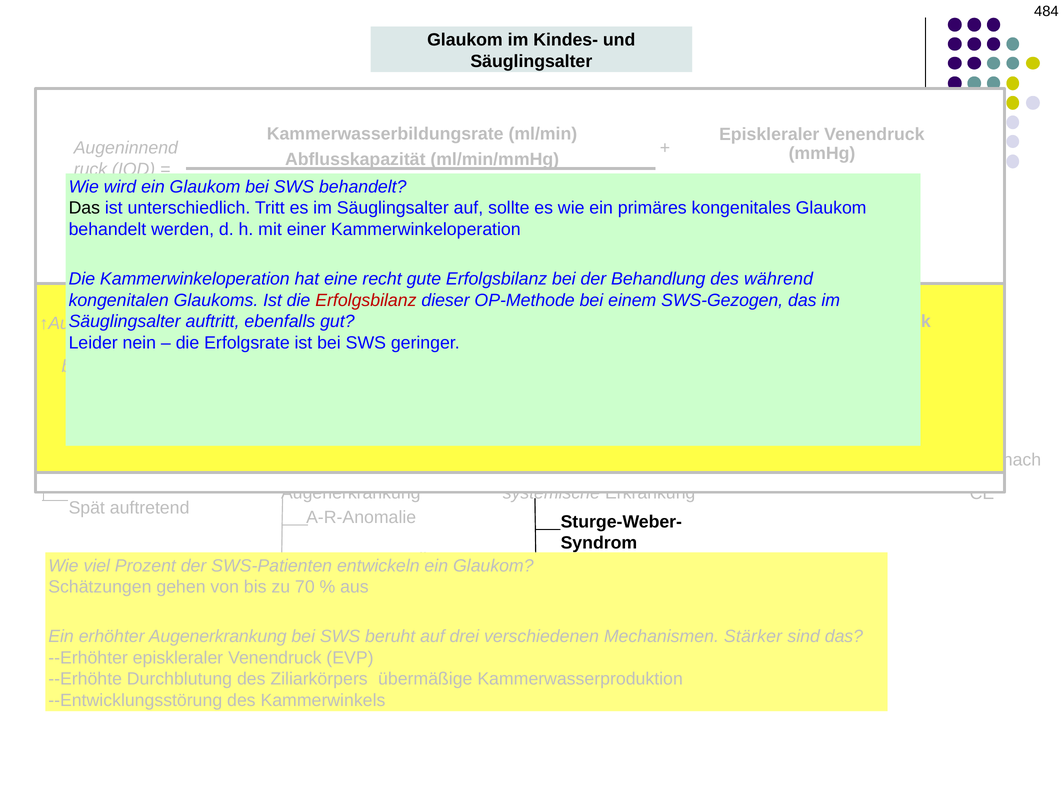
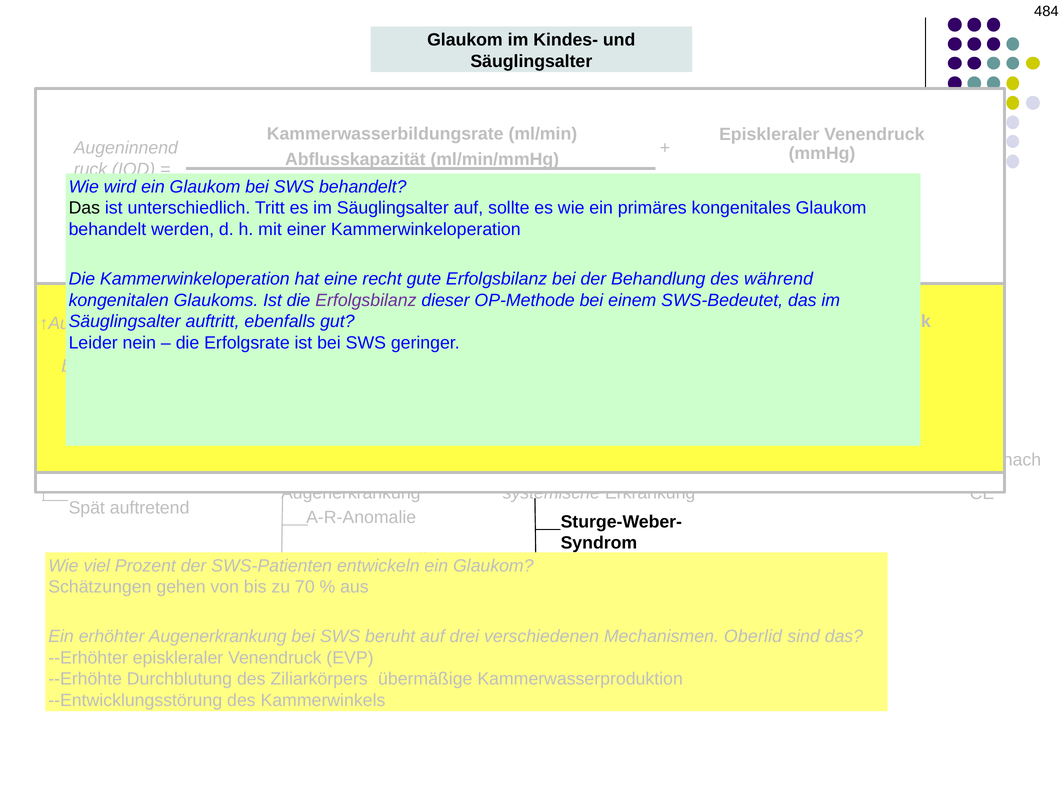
Erfolgsbilanz colour: red -> purple (366, 300)
SWS-Gezogen: SWS-Gezogen -> SWS-Bedeutet (722, 300)
Stärker: Stärker -> Oberlid (753, 636)
